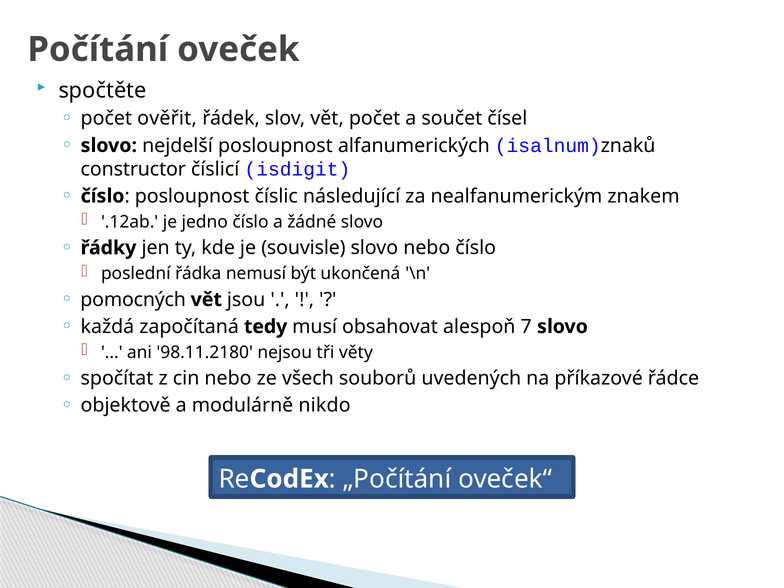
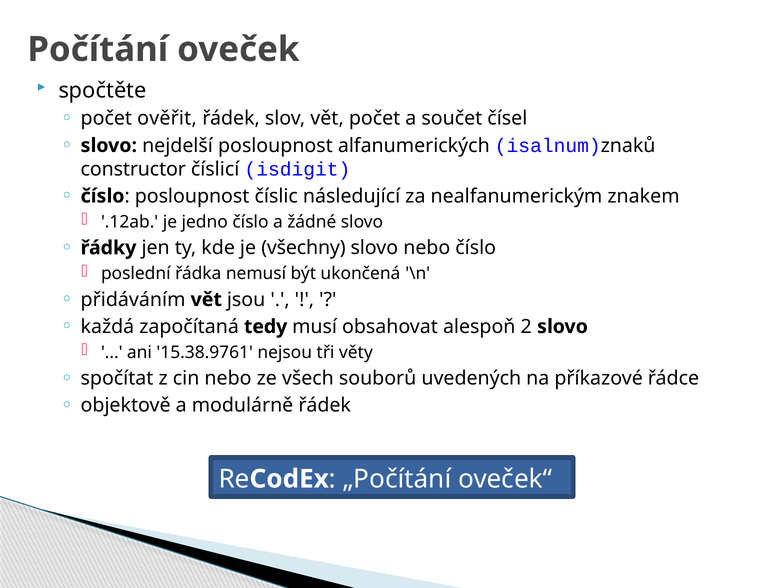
souvisle: souvisle -> všechny (303, 248)
pomocných: pomocných -> přidáváním (133, 300)
7: 7 -> 2 (526, 327)
98.11.2180: 98.11.2180 -> 15.38.9761 (205, 352)
modulárně nikdo: nikdo -> řádek (325, 405)
